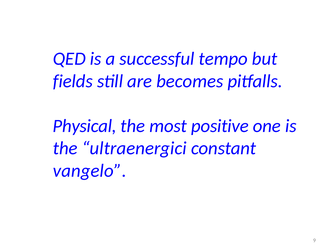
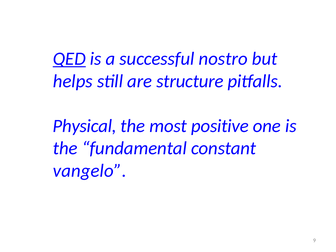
QED underline: none -> present (69, 59)
tempo: tempo -> nostro (223, 59)
fields: fields -> helps (73, 81)
becomes: becomes -> structure (190, 81)
ultraenergici: ultraenergici -> fundamental (134, 148)
